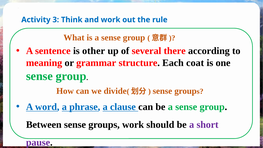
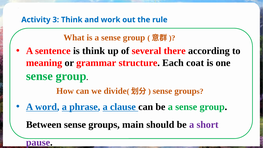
is other: other -> think (94, 51)
groups work: work -> main (133, 125)
